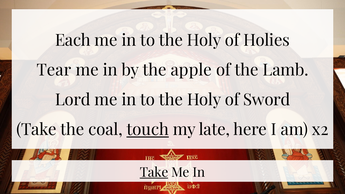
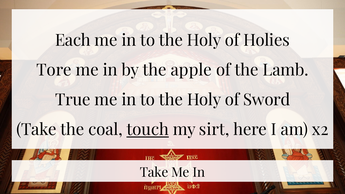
Tear: Tear -> Tore (54, 70)
Lord: Lord -> True (73, 100)
late: late -> sirt (214, 130)
Take underline: present -> none (154, 173)
